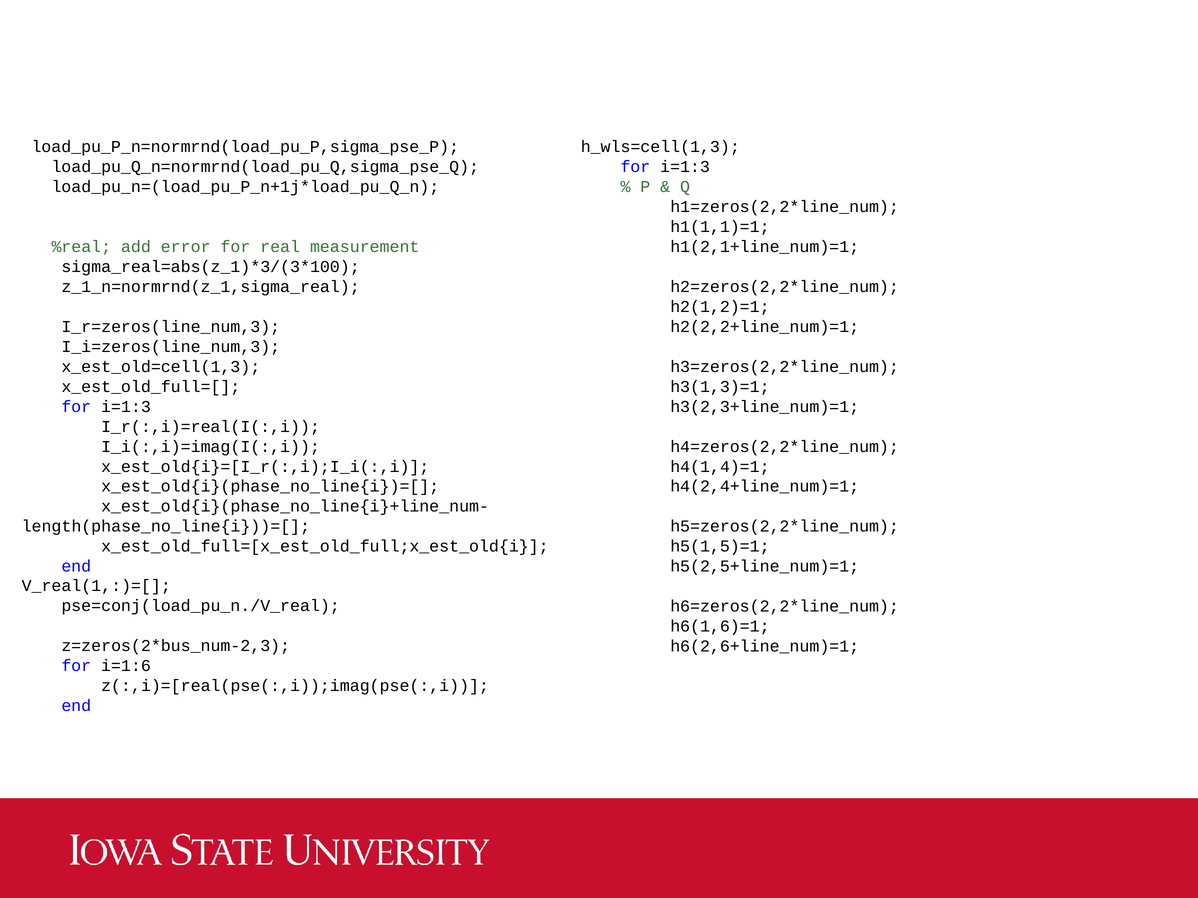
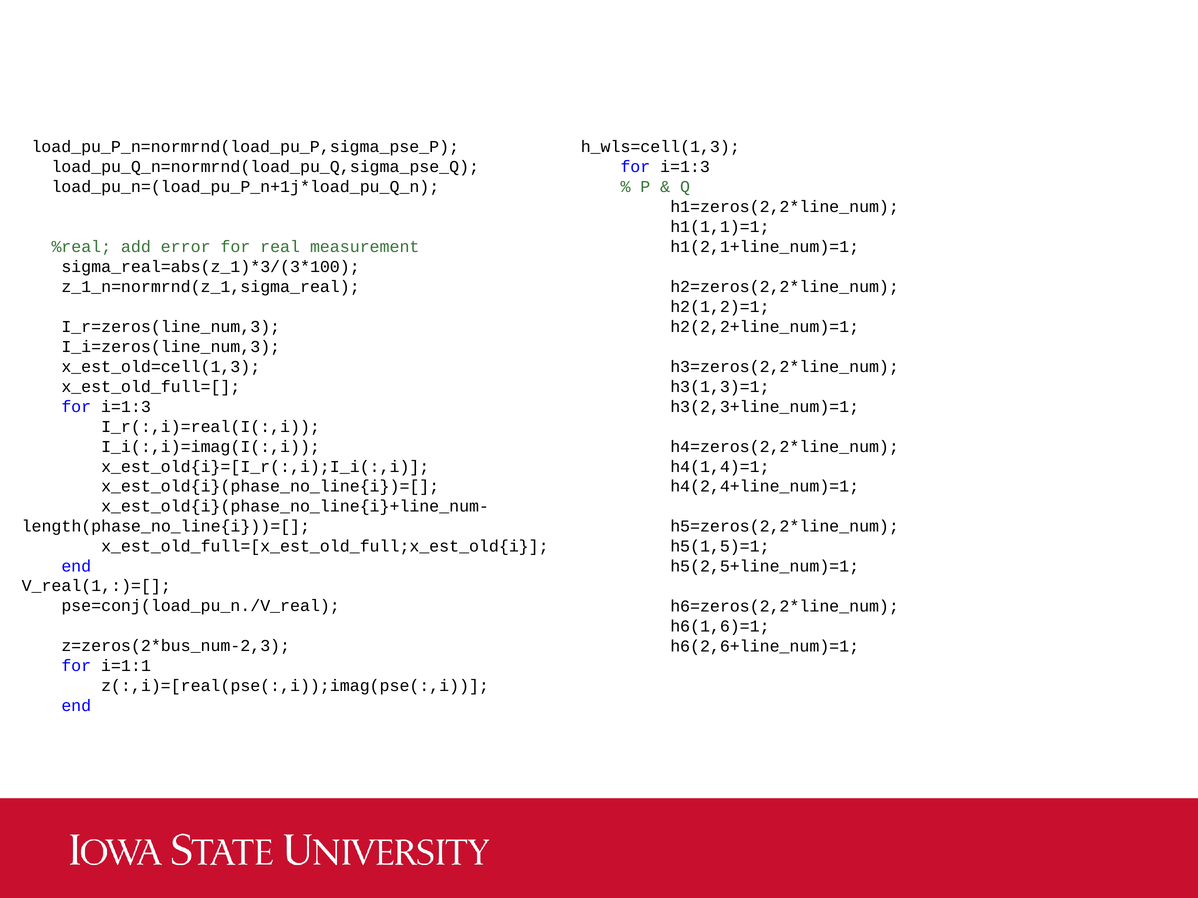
i=1:6: i=1:6 -> i=1:1 (126, 666)
